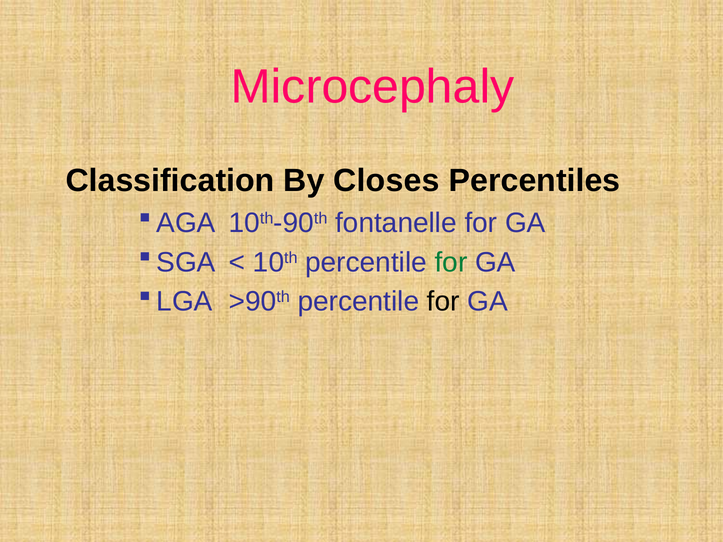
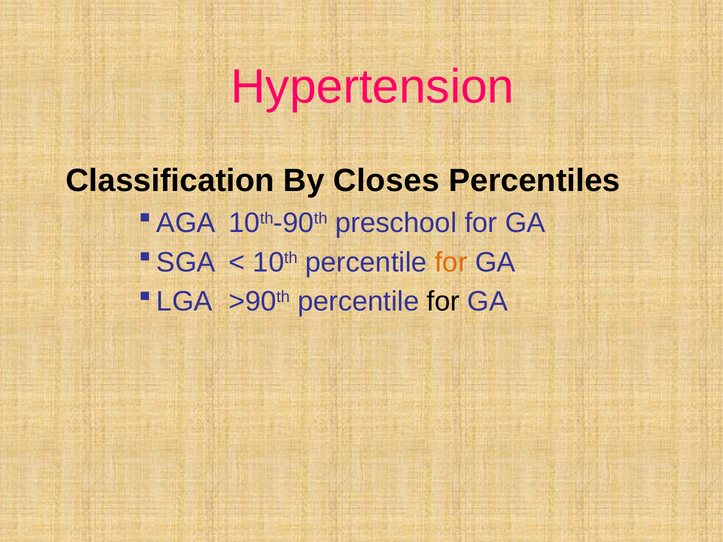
Microcephaly: Microcephaly -> Hypertension (372, 87)
fontanelle: fontanelle -> preschool (396, 223)
for colour: green -> orange (451, 262)
